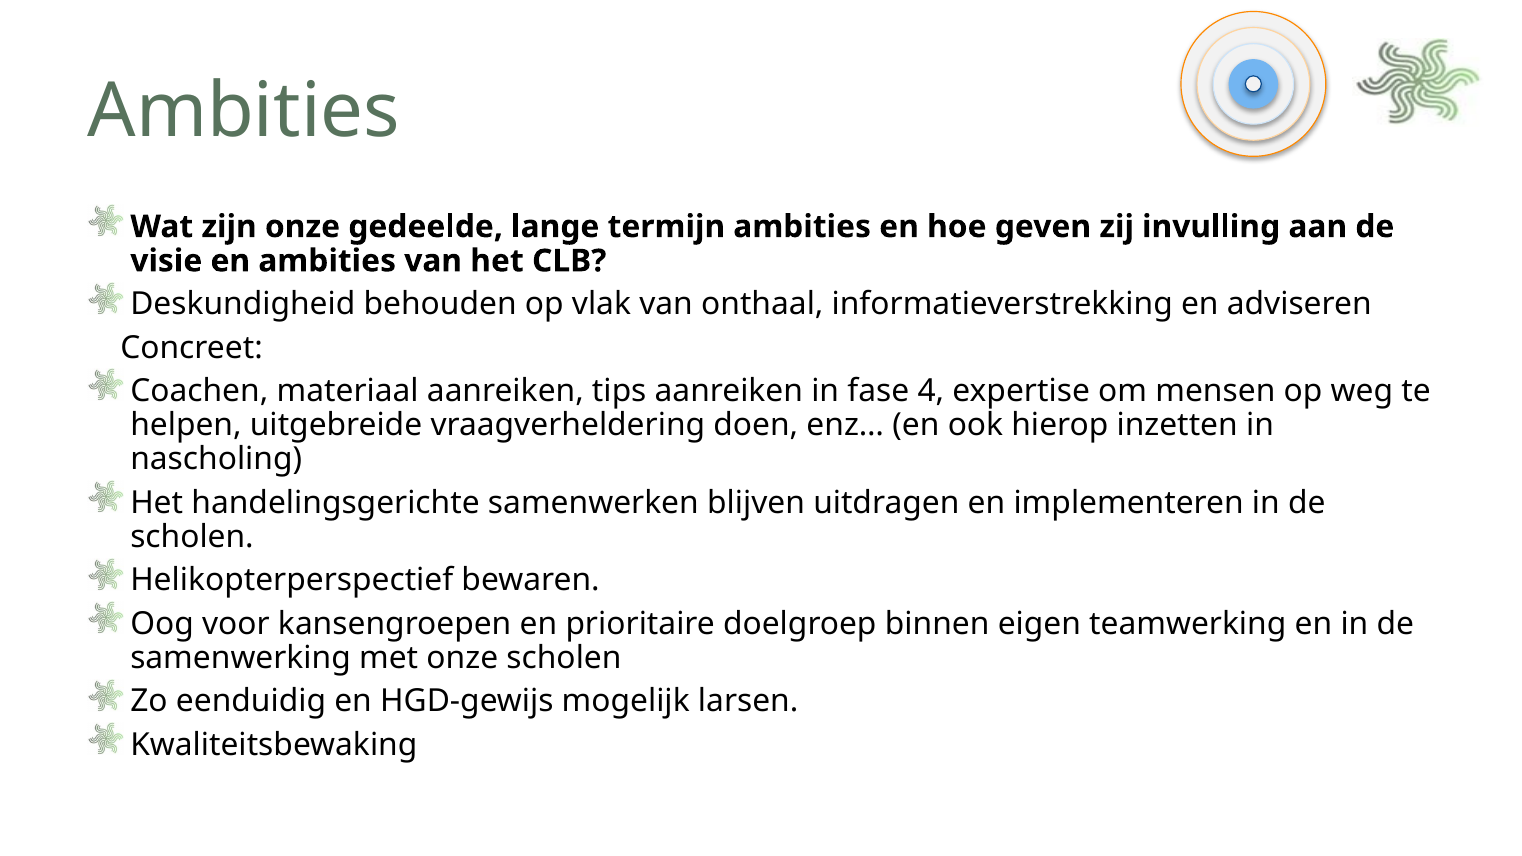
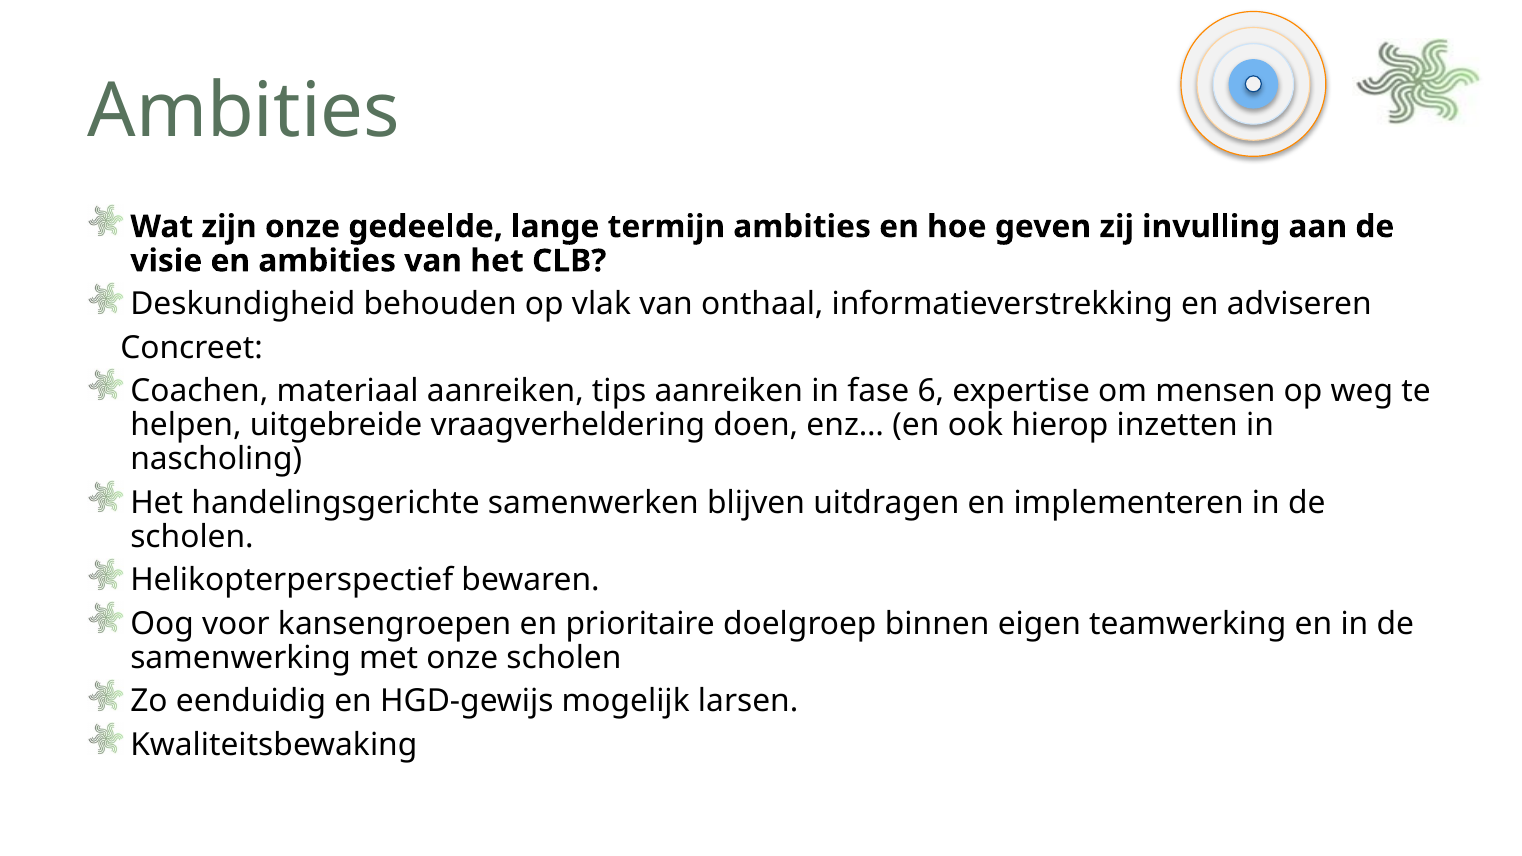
4: 4 -> 6 (931, 391)
